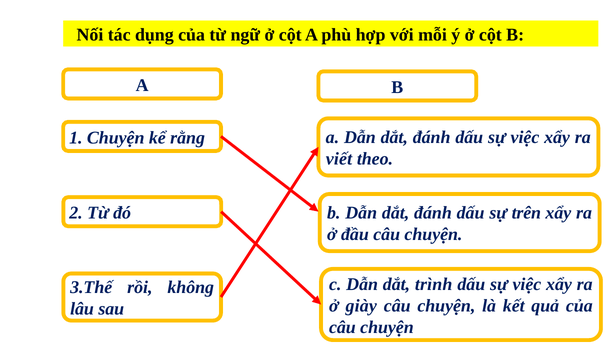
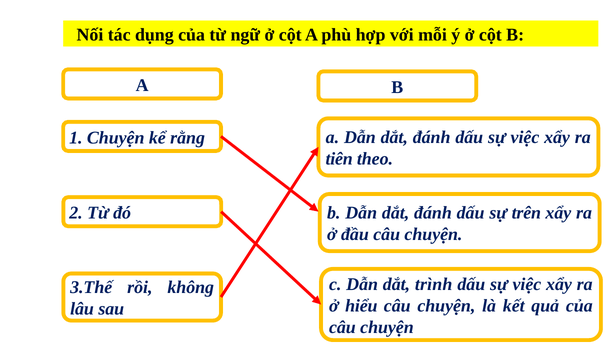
viết: viết -> tiên (339, 159)
giày: giày -> hiểu (361, 306)
